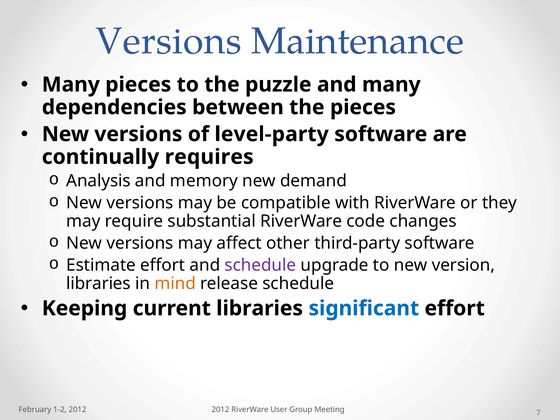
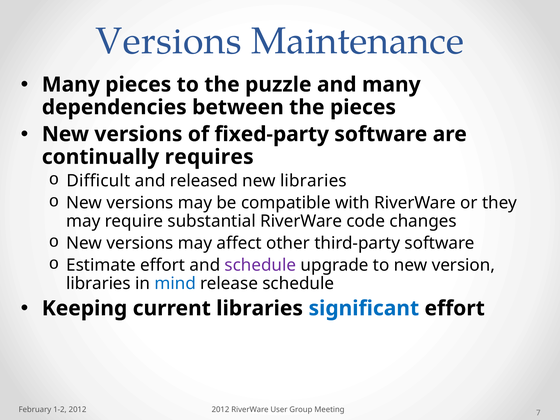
level-party: level-party -> fixed-party (272, 134)
Analysis: Analysis -> Difficult (98, 181)
memory: memory -> released (204, 181)
new demand: demand -> libraries (313, 181)
mind colour: orange -> blue (175, 284)
